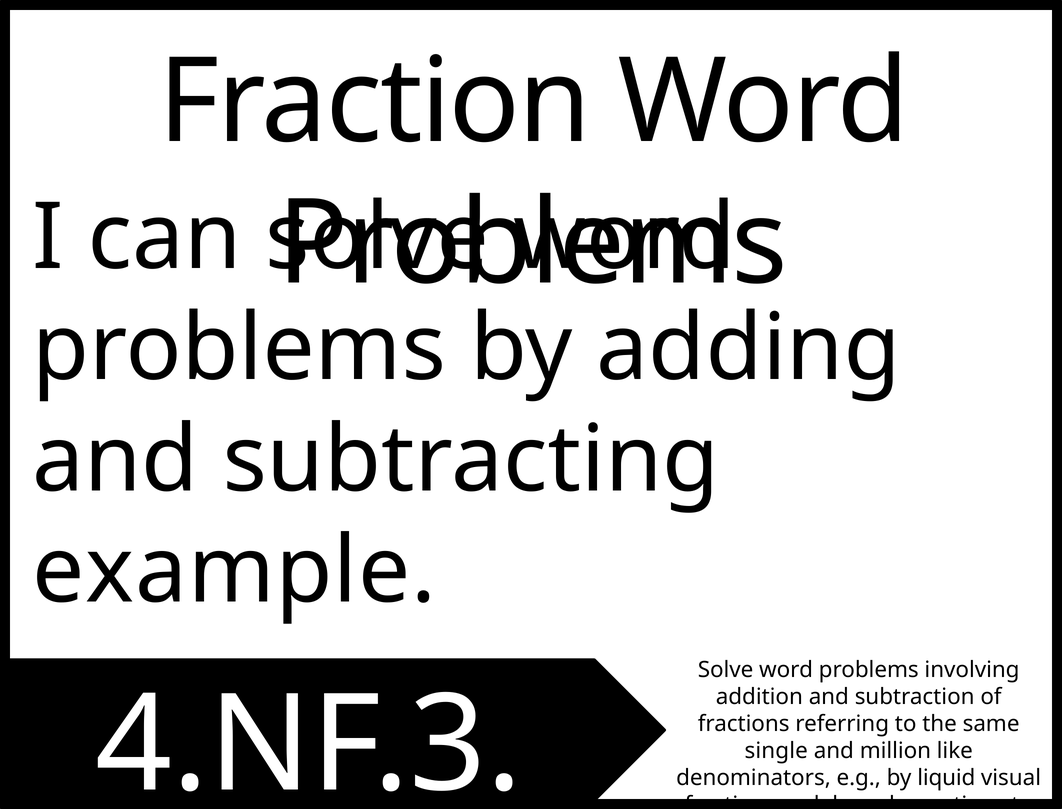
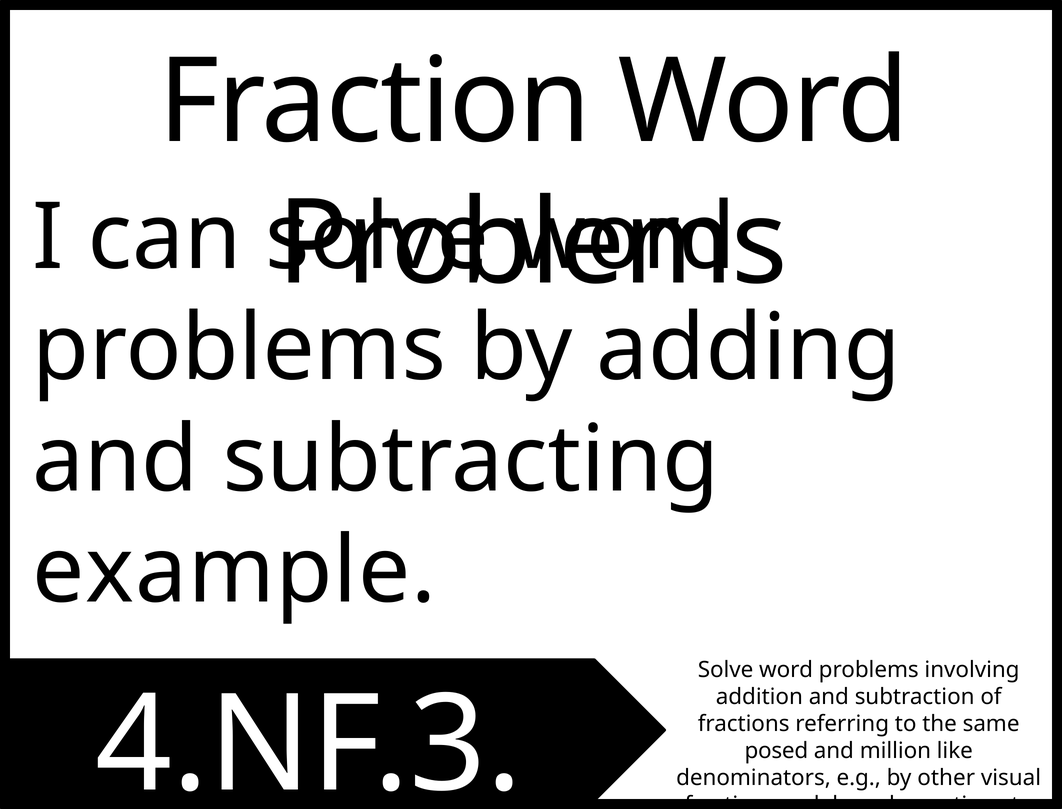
single: single -> posed (776, 751)
liquid: liquid -> other (946, 778)
